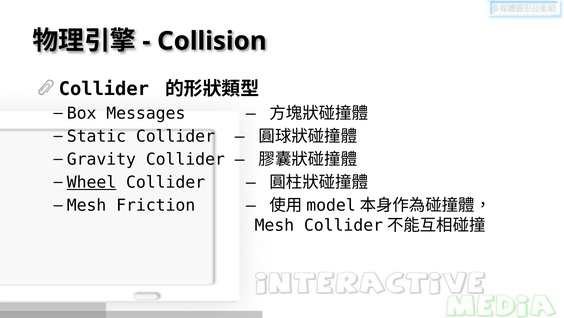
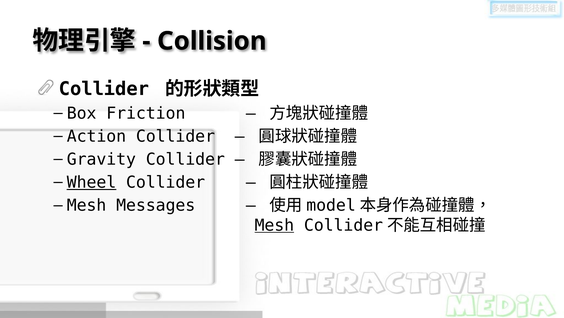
Messages: Messages -> Friction (146, 113)
Static: Static -> Action (96, 136)
Friction: Friction -> Messages (156, 205)
Mesh underline: none -> present (274, 225)
